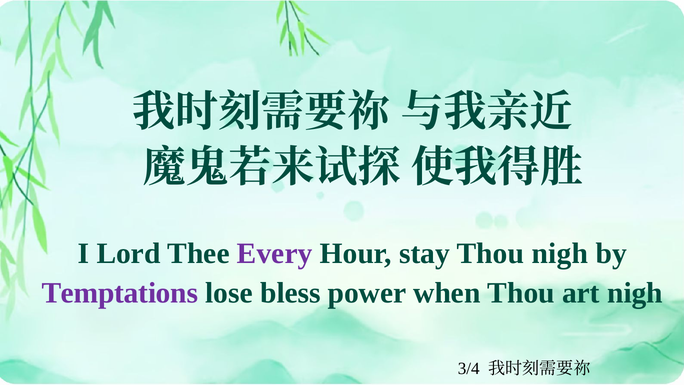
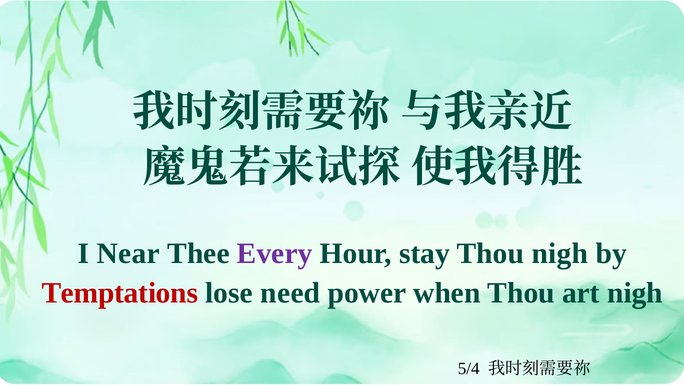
Lord: Lord -> Near (128, 253)
Temptations colour: purple -> red (120, 293)
bless: bless -> need (290, 293)
3/4: 3/4 -> 5/4 (469, 368)
